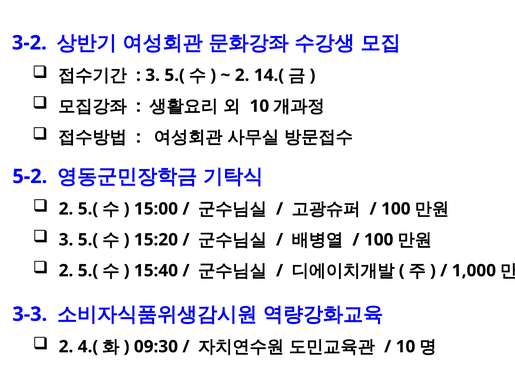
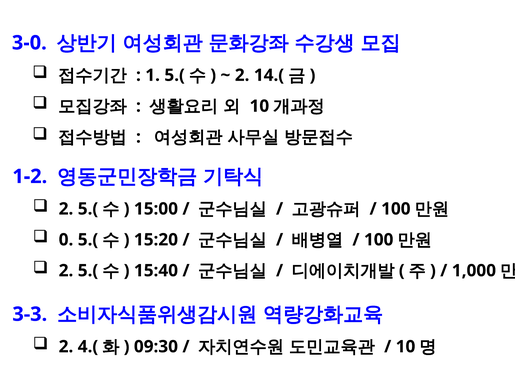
3-2: 3-2 -> 3-0 (29, 43)
3: 3 -> 1 (153, 75)
5-2: 5-2 -> 1-2 (30, 177)
3: 3 -> 0 (66, 240)
